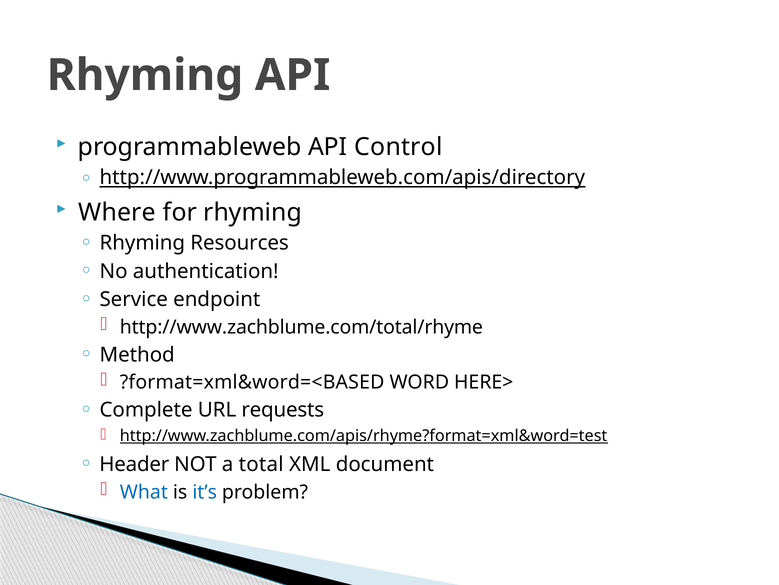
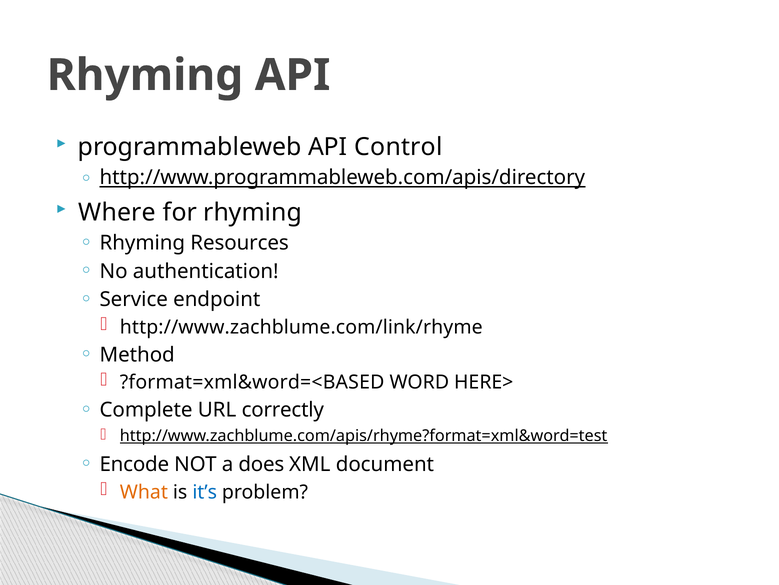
http://www.zachblume.com/total/rhyme: http://www.zachblume.com/total/rhyme -> http://www.zachblume.com/link/rhyme (301, 327)
requests: requests -> correctly (283, 410)
Header: Header -> Encode (134, 464)
total: total -> does (261, 464)
What colour: blue -> orange (144, 491)
